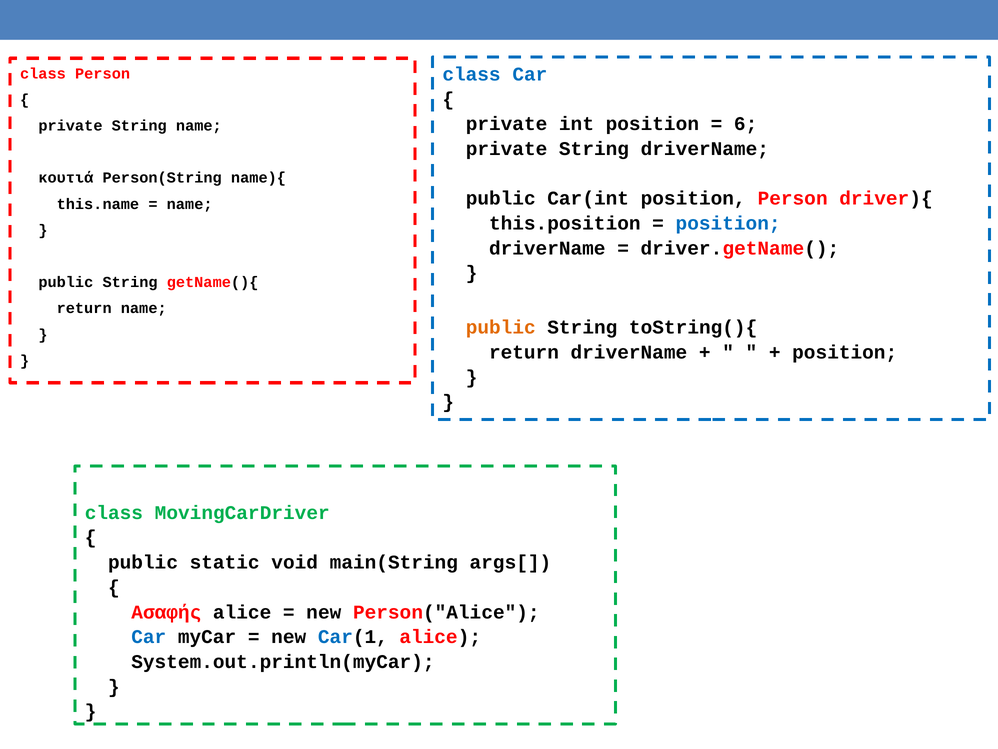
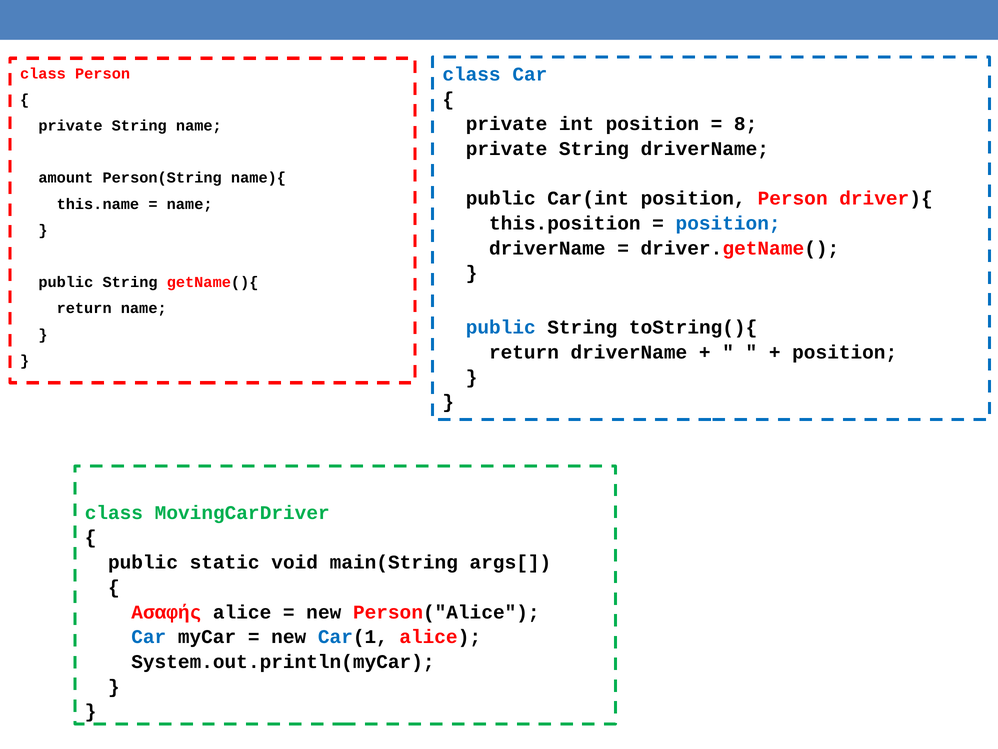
6: 6 -> 8 (746, 124)
κουτιά: κουτιά -> amount (66, 178)
public colour: orange -> blue (501, 327)
